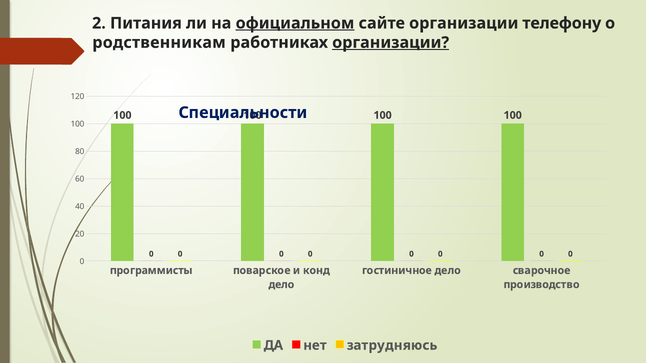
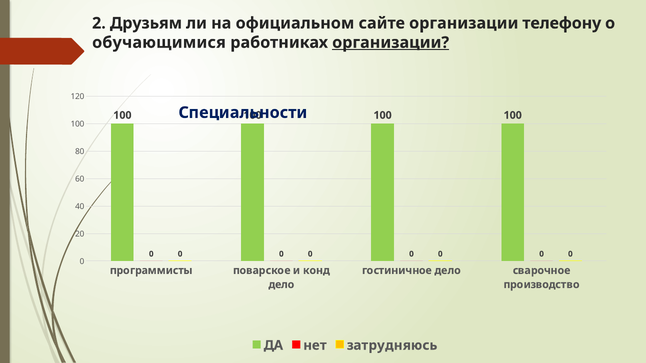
Питания: Питания -> Друзьям (146, 23)
официальном underline: present -> none (295, 23)
родственникам: родственникам -> обучающимися (159, 43)
